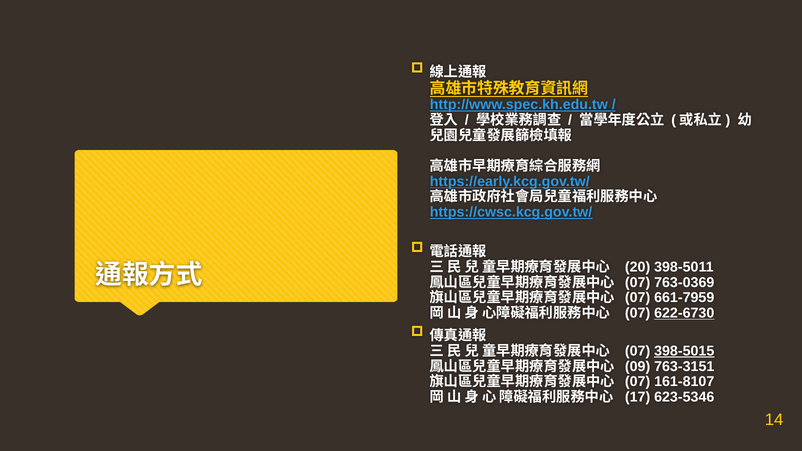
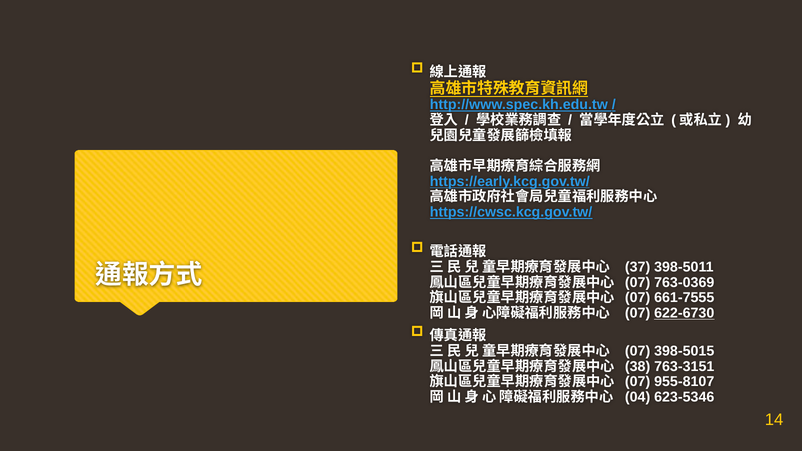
20: 20 -> 37 (638, 267)
661-7959: 661-7959 -> 661-7555 (684, 298)
398-5015 underline: present -> none (684, 351)
09: 09 -> 38 (638, 366)
161-8107: 161-8107 -> 955-8107 (684, 382)
17: 17 -> 04 (638, 397)
